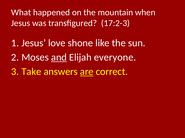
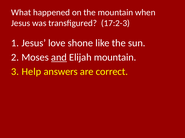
Elijah everyone: everyone -> mountain (115, 58)
Take: Take -> Help (31, 72)
are underline: present -> none (87, 72)
